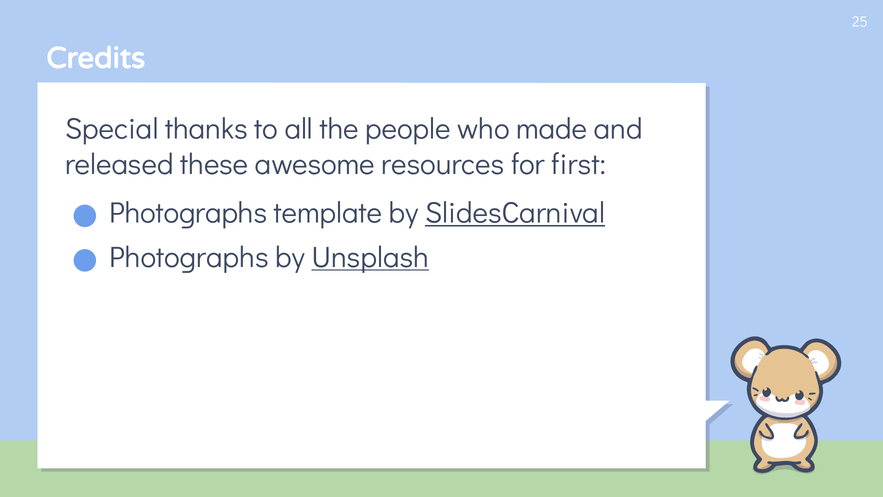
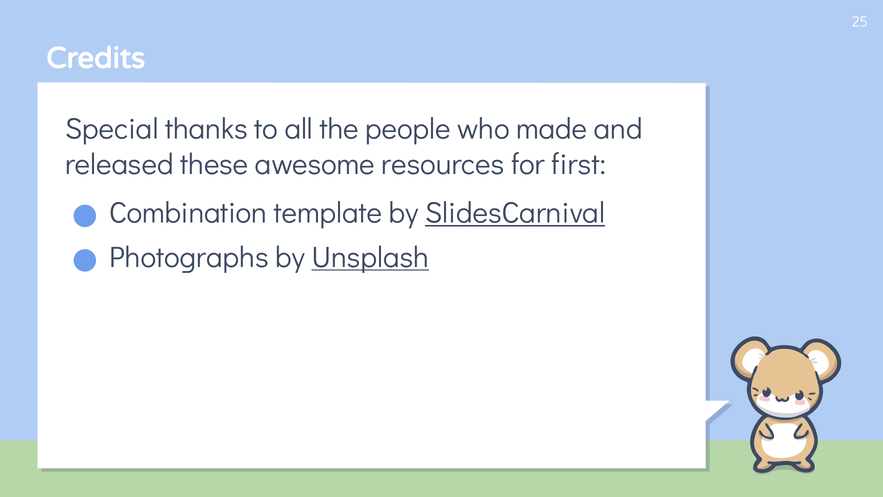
Photographs: Photographs -> Combination (188, 213)
